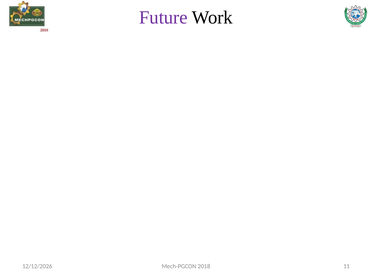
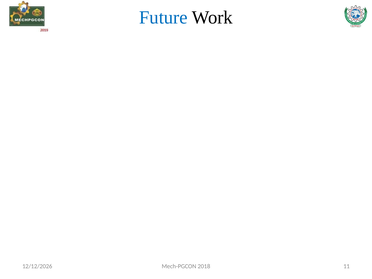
Future colour: purple -> blue (163, 17)
